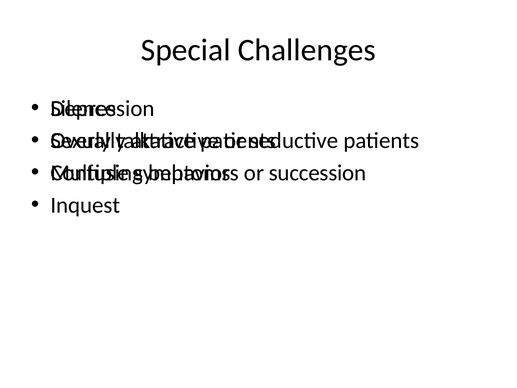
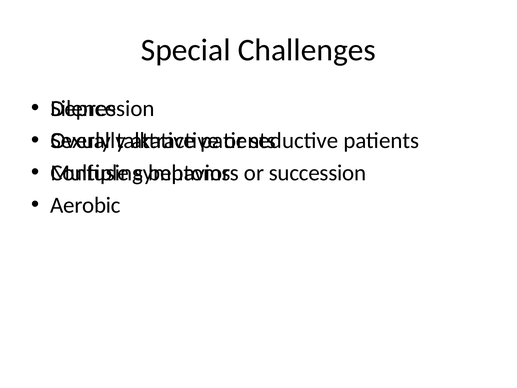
Inquest: Inquest -> Aerobic (85, 205)
